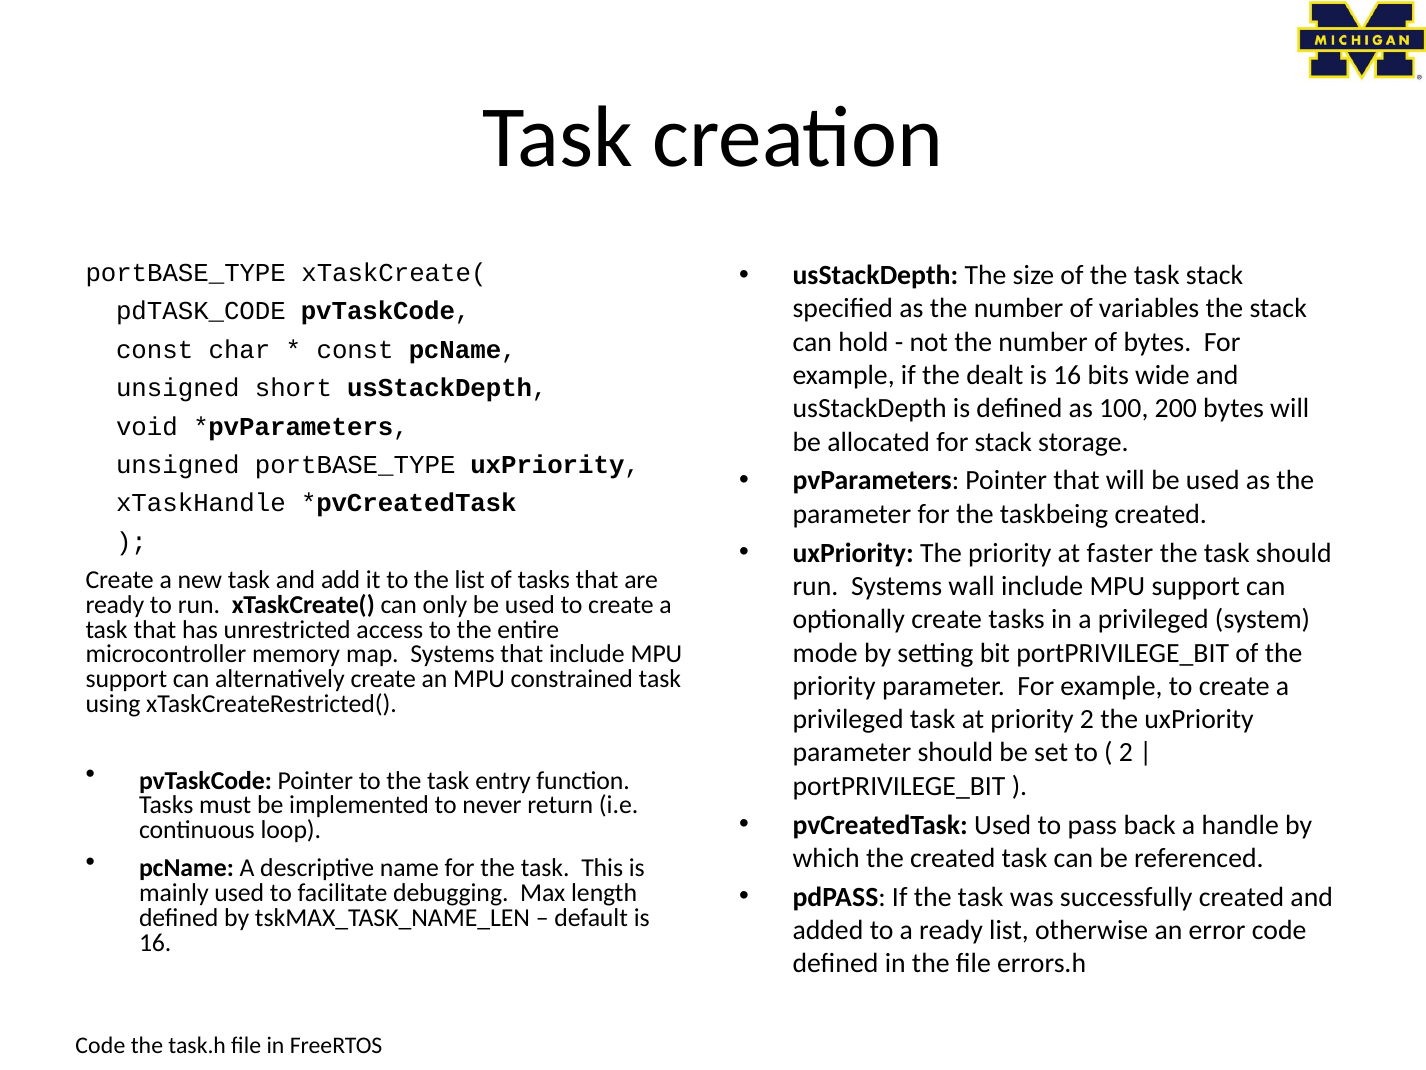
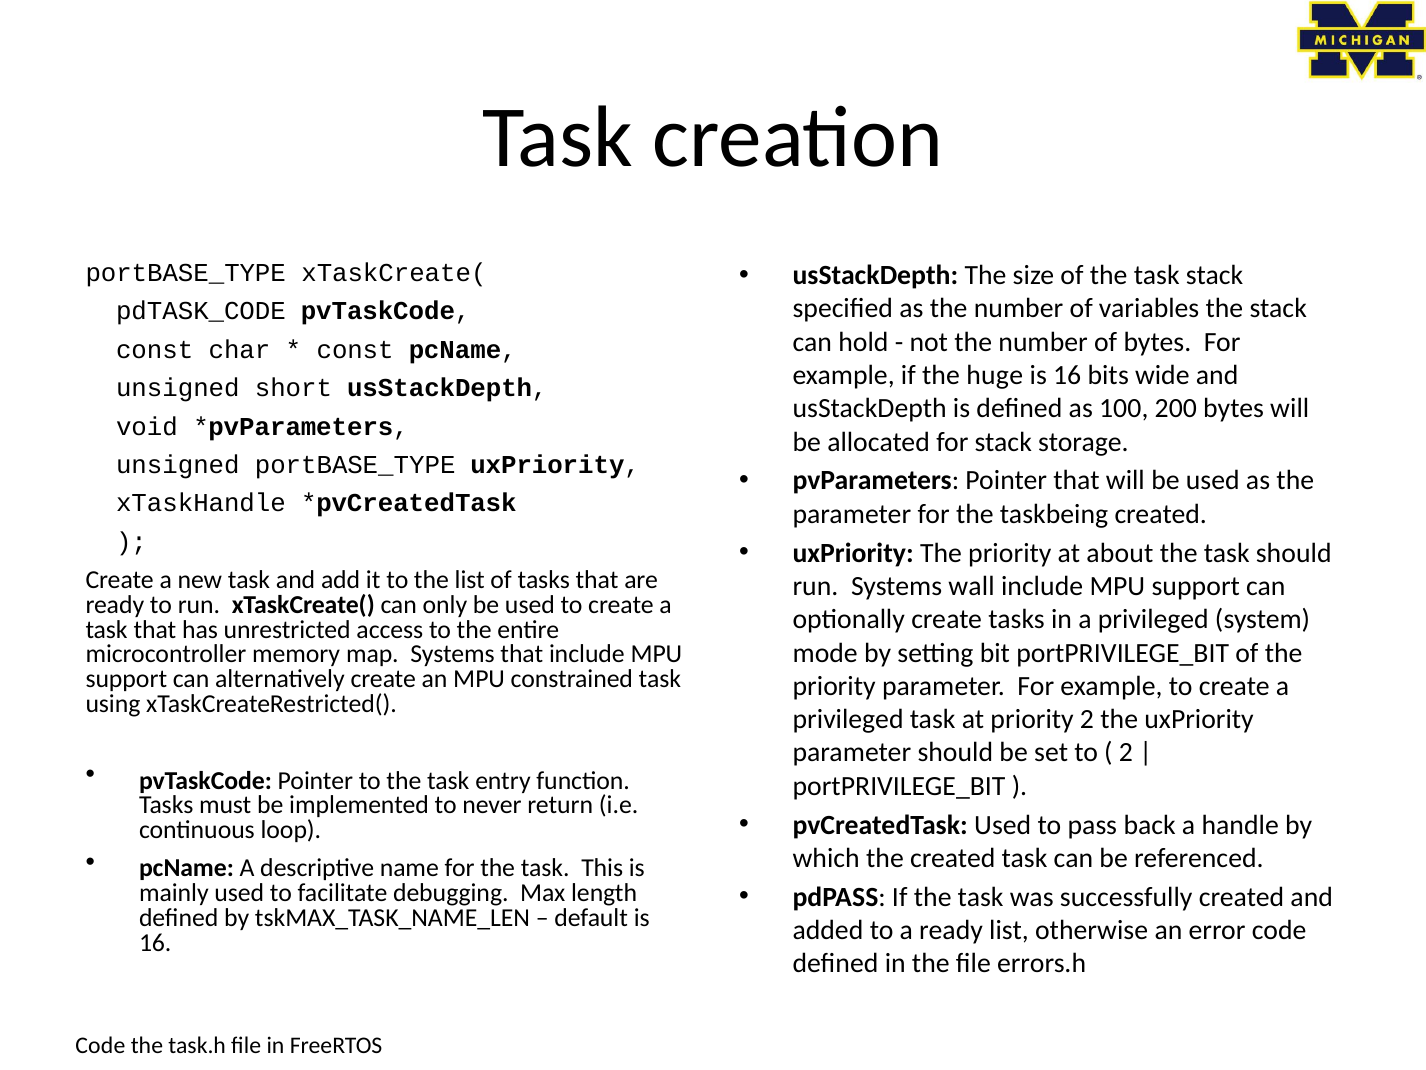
dealt: dealt -> huge (995, 375)
faster: faster -> about (1120, 553)
